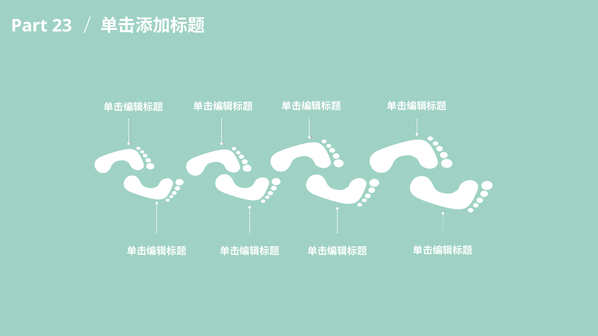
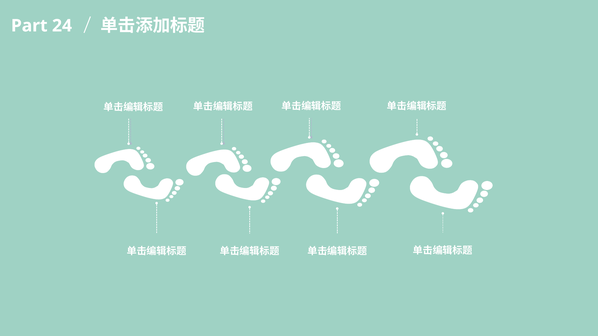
23: 23 -> 24 (62, 26)
